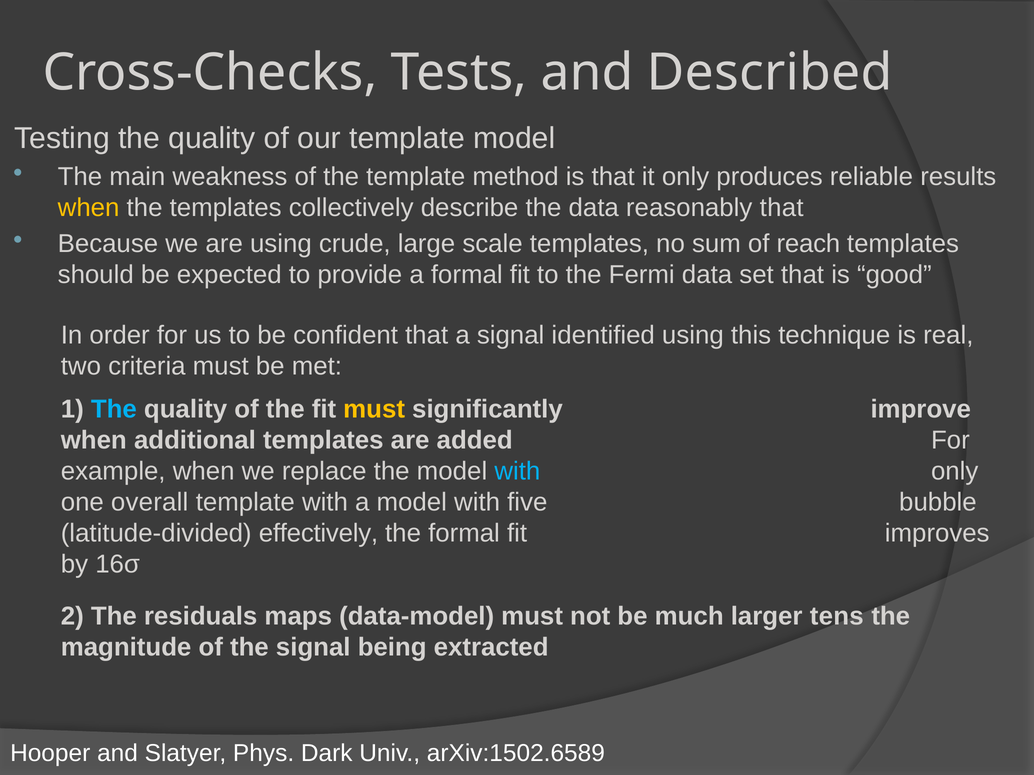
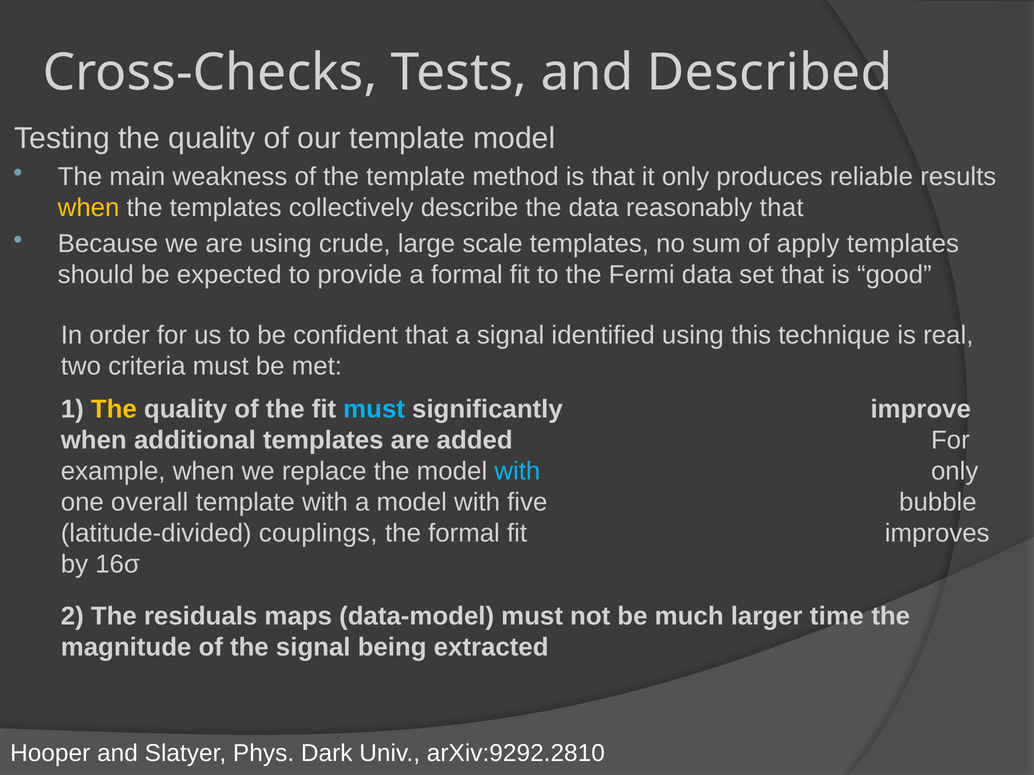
reach: reach -> apply (808, 244)
The colour: light blue -> yellow (114, 409)
must colour: yellow -> light blue (374, 409)
effectively: effectively -> couplings (318, 533)
tens: tens -> time (837, 617)
arXiv:1502.6589: arXiv:1502.6589 -> arXiv:9292.2810 (516, 754)
